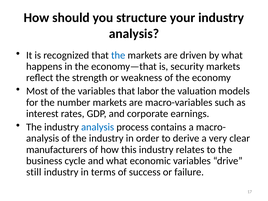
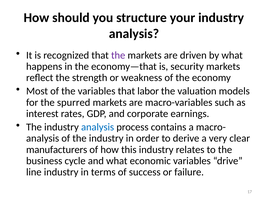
the colour: blue -> purple (118, 55)
number: number -> spurred (74, 102)
still: still -> line (34, 172)
